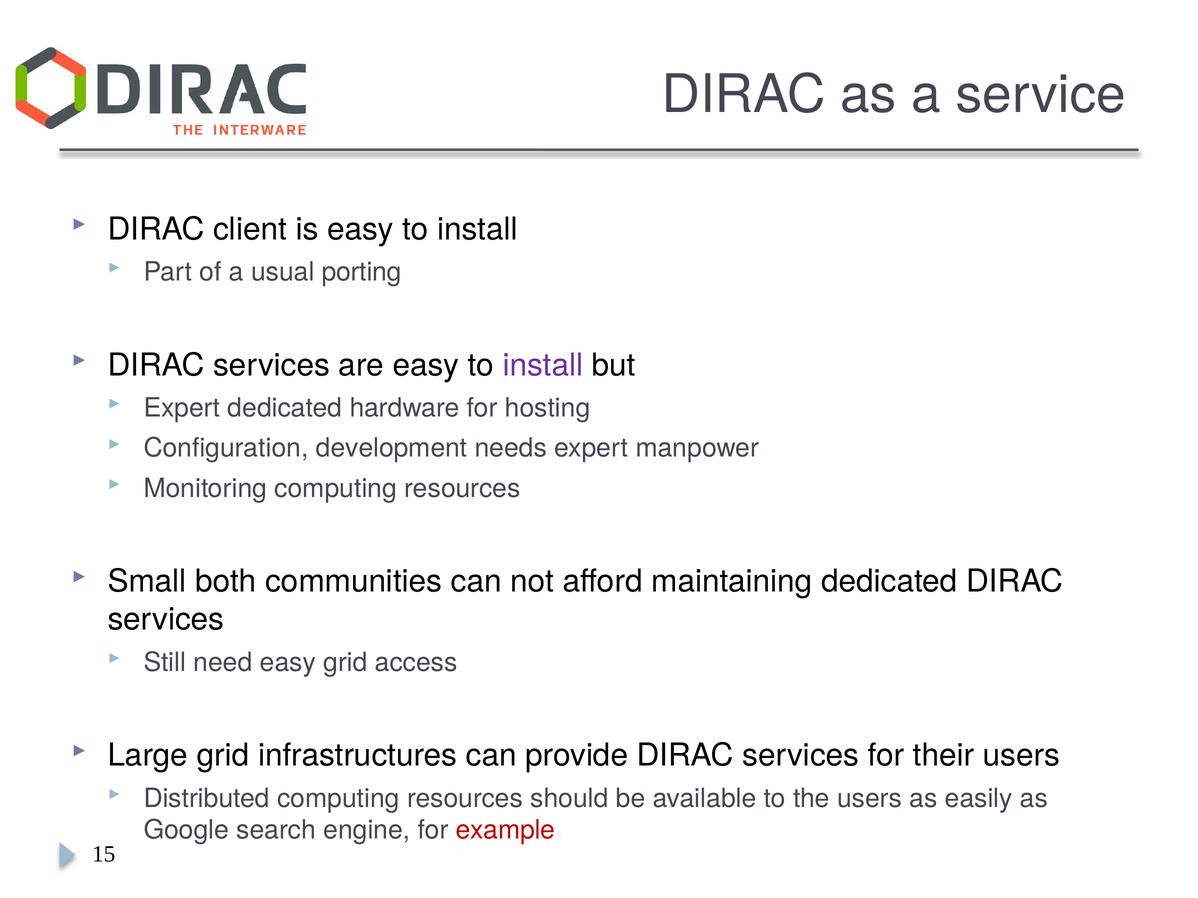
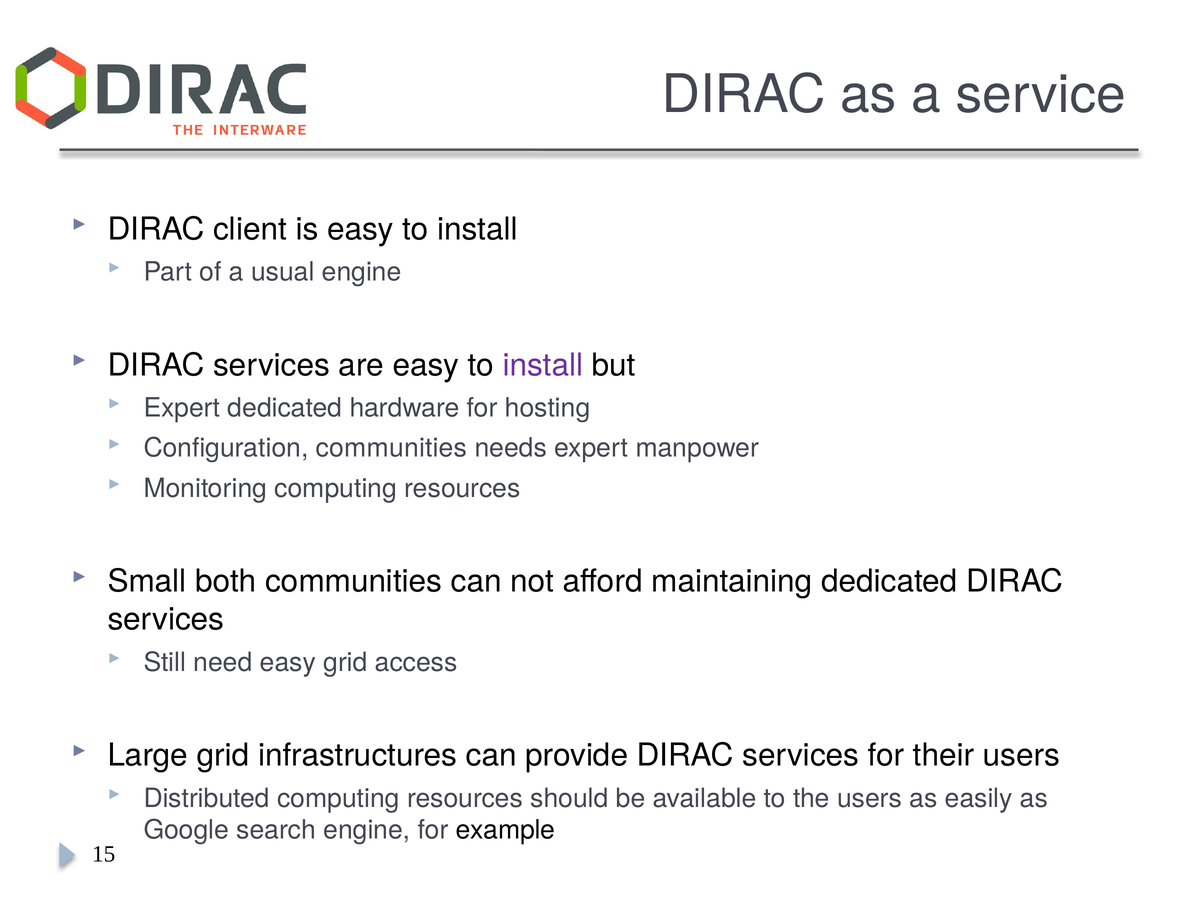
usual porting: porting -> engine (362, 272)
Configuration development: development -> communities (391, 448)
example colour: red -> black (506, 831)
